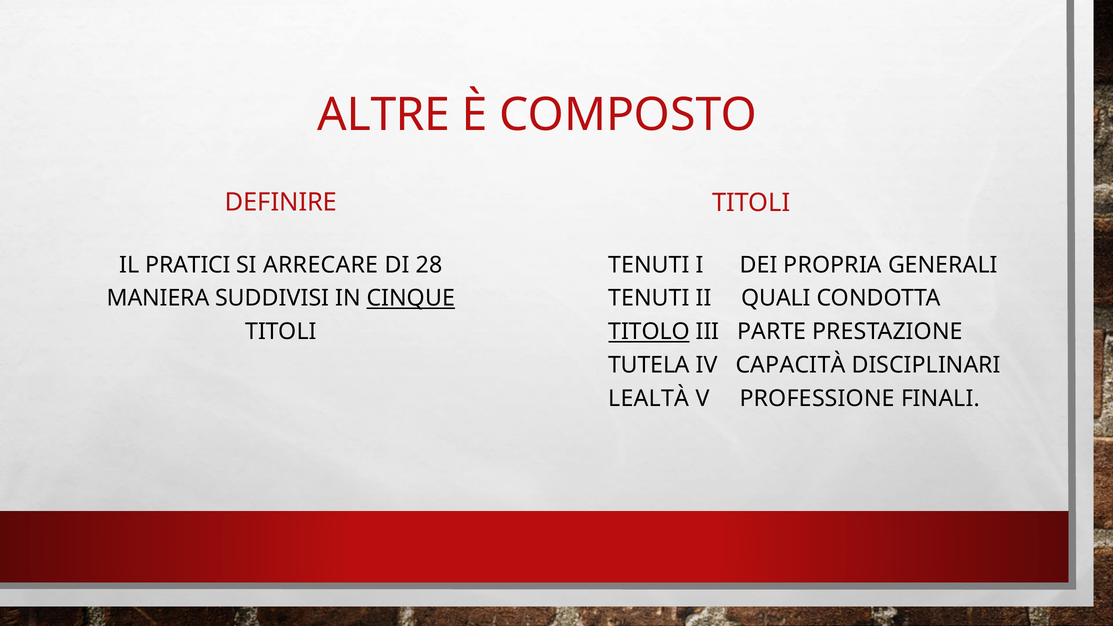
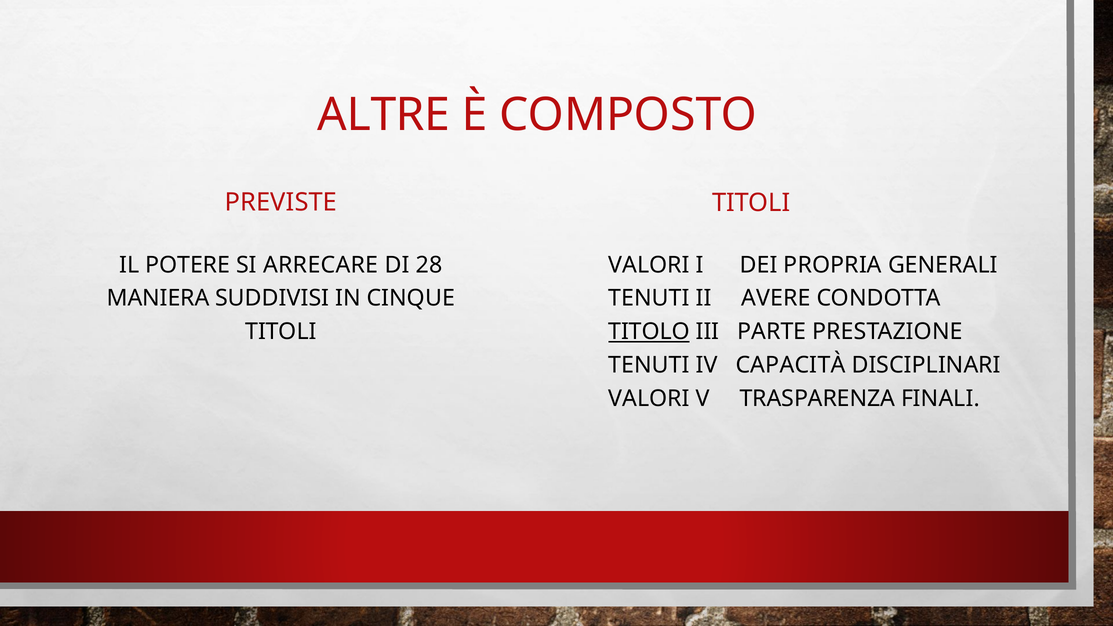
DEFINIRE: DEFINIRE -> PREVISTE (281, 202)
PRATICI: PRATICI -> POTERE (188, 265)
TENUTI: TENUTI -> VALORI (649, 265)
CINQUE underline: present -> none (411, 298)
QUALI: QUALI -> AVERE (776, 298)
TUTELA: TUTELA -> TENUTI (649, 365)
LEALTÀ: LEALTÀ -> VALORI (649, 398)
PROFESSIONE: PROFESSIONE -> TRASPARENZA (817, 398)
